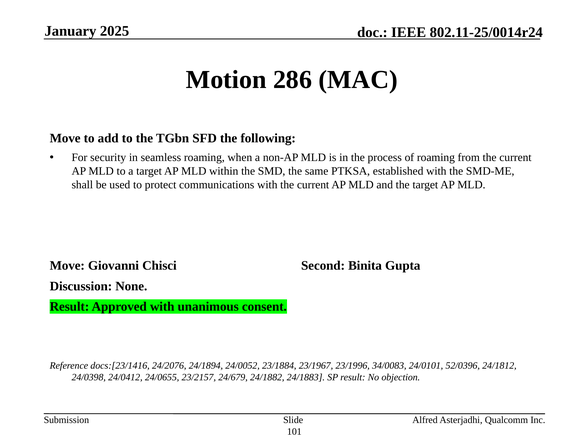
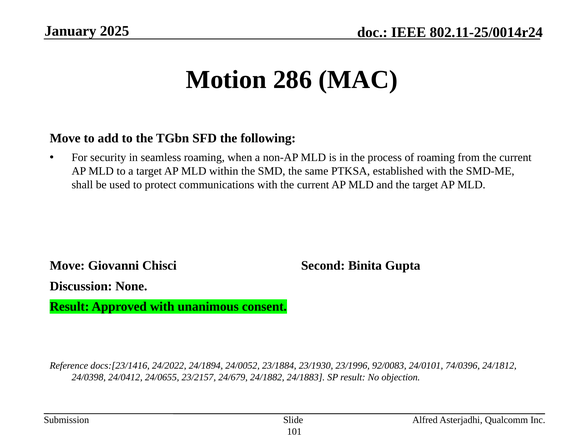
24/2076: 24/2076 -> 24/2022 (169, 366)
23/1967: 23/1967 -> 23/1930 (316, 366)
34/0083: 34/0083 -> 92/0083 (389, 366)
52/0396: 52/0396 -> 74/0396 (463, 366)
